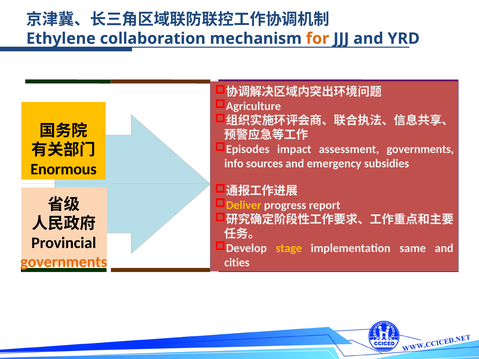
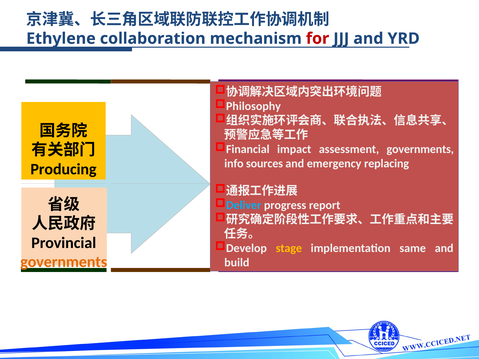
for colour: orange -> red (318, 39)
Agriculture: Agriculture -> Philosophy (253, 106)
Episodes: Episodes -> Financial (248, 149)
subsidies: subsidies -> replacing (387, 164)
Enormous: Enormous -> Producing (64, 169)
Deliver colour: yellow -> light blue (244, 205)
cities: cities -> build (237, 263)
